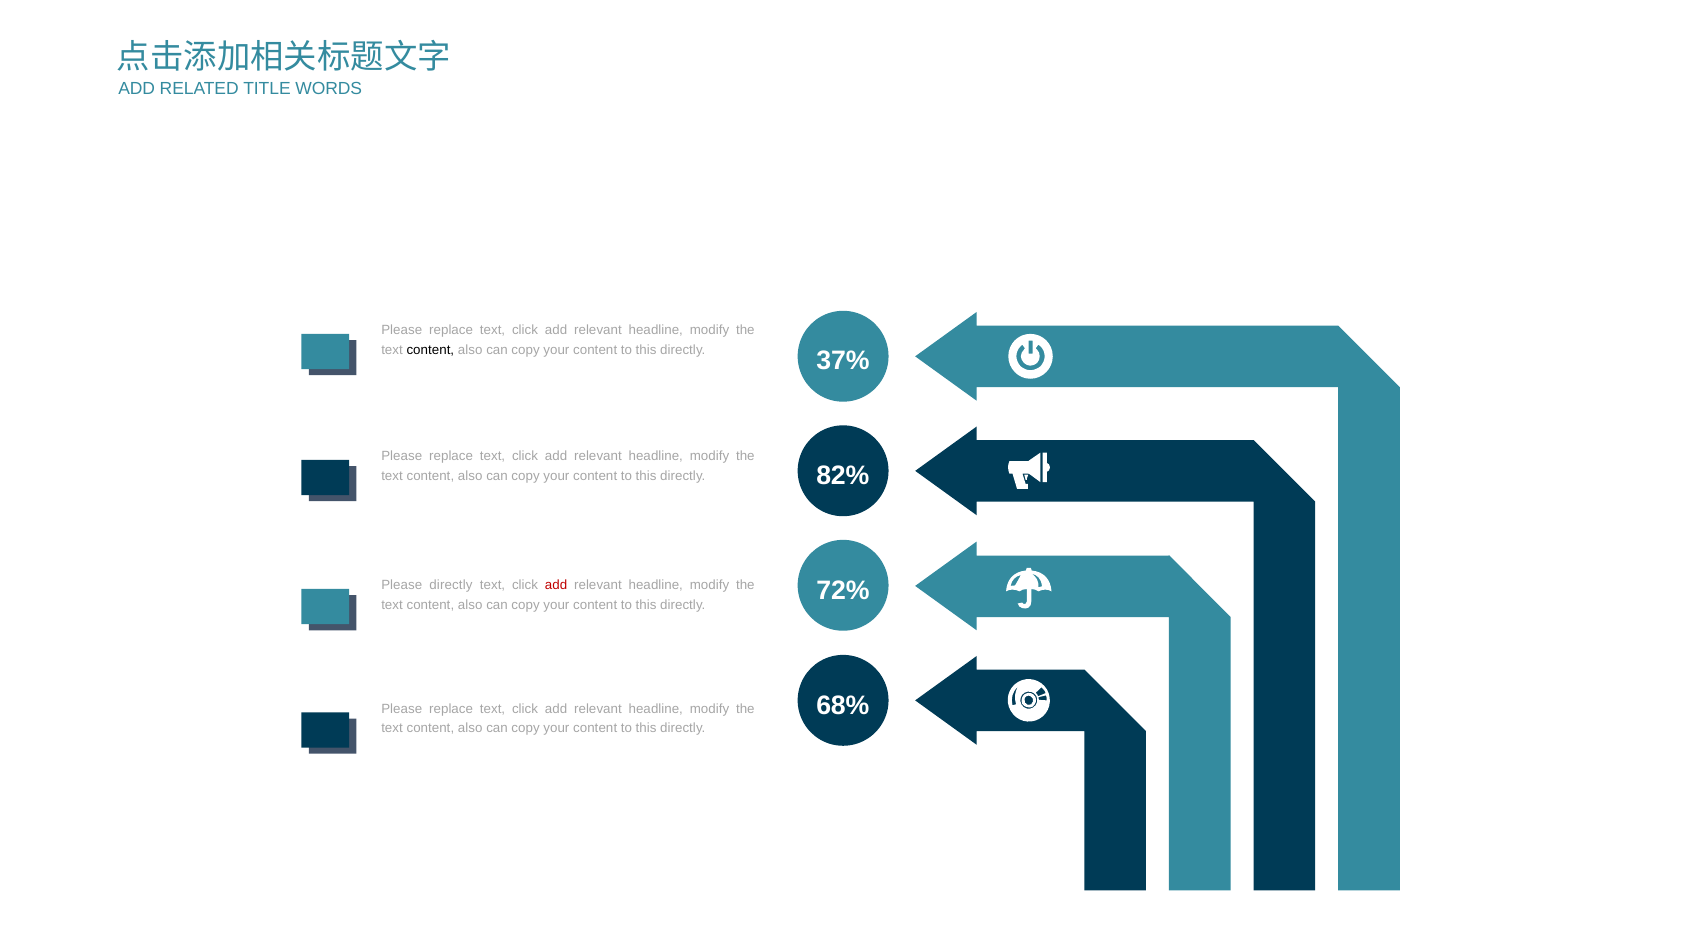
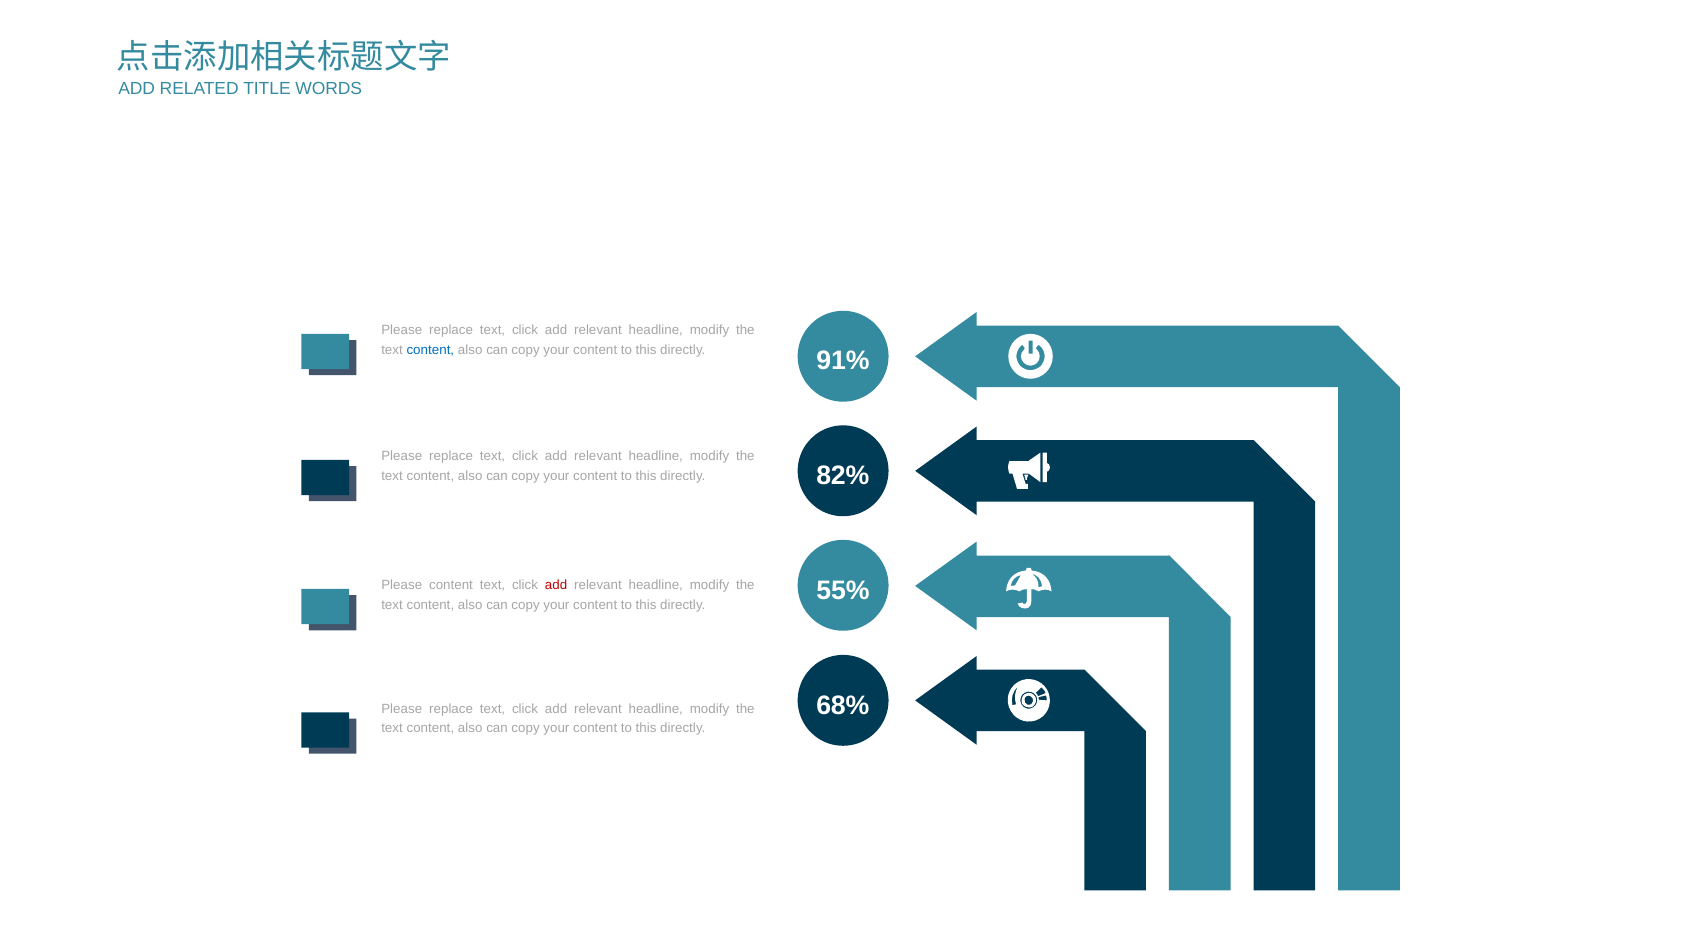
content colour: black -> blue (430, 350)
37%: 37% -> 91% (843, 361)
72%: 72% -> 55% (843, 591)
Please directly: directly -> content (451, 586)
